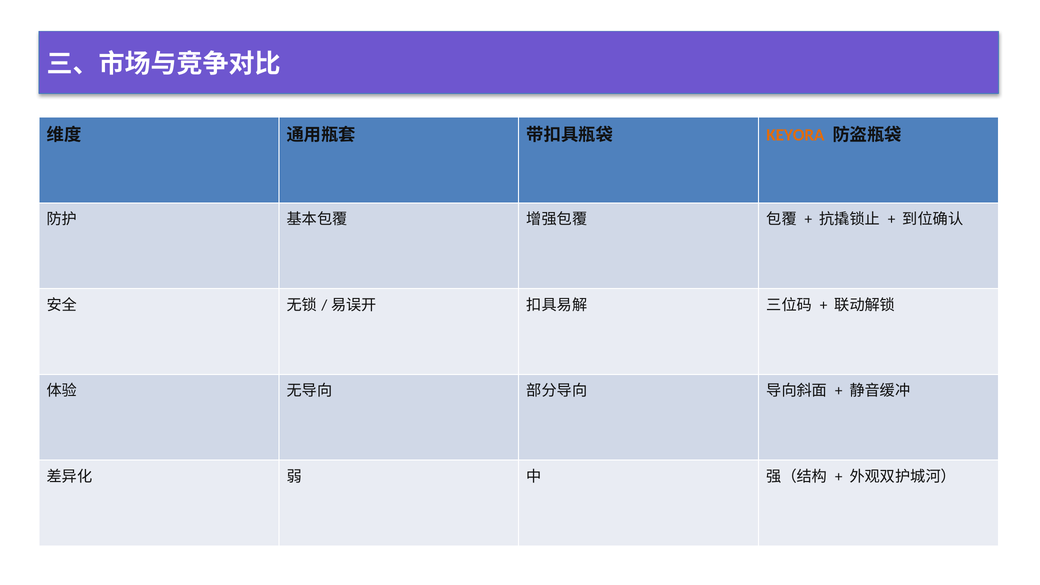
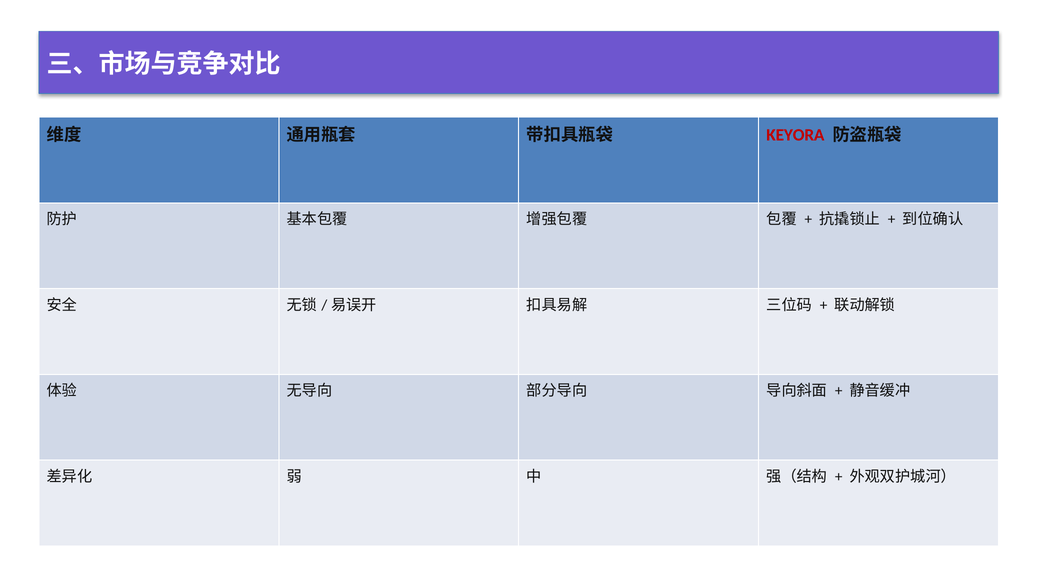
KEYORA colour: orange -> red (795, 135)
